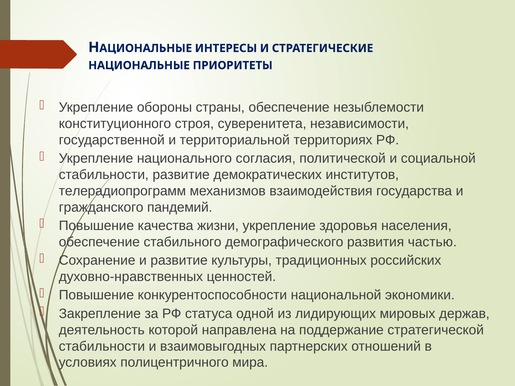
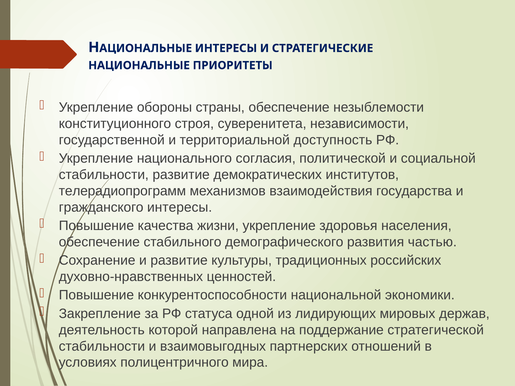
территориях: территориях -> доступность (333, 140)
гражданского пандемий: пандемий -> интересы (180, 207)
